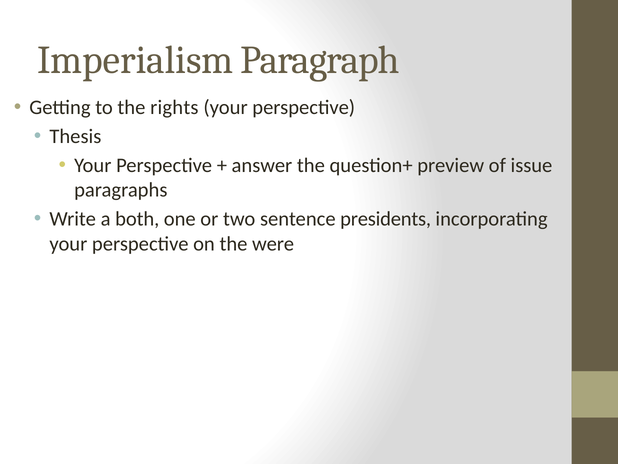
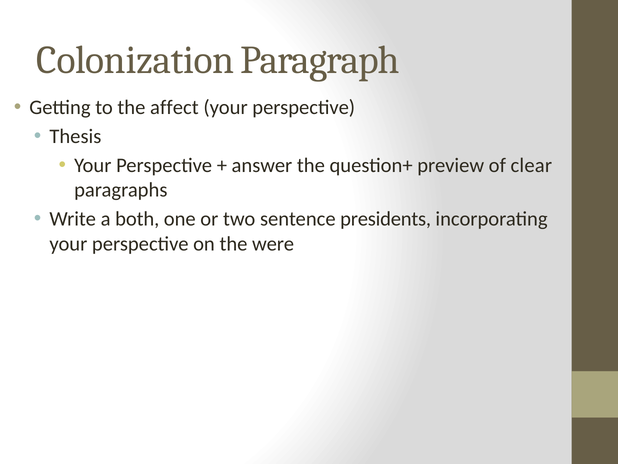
Imperialism: Imperialism -> Colonization (135, 60)
rights: rights -> affect (174, 108)
issue: issue -> clear (531, 165)
